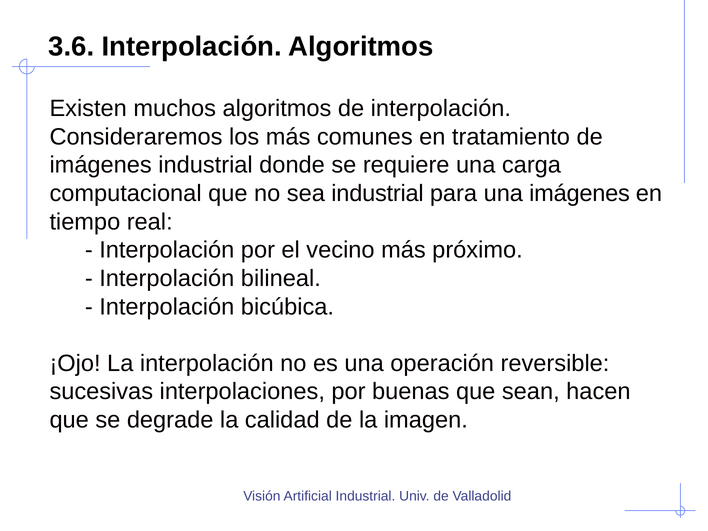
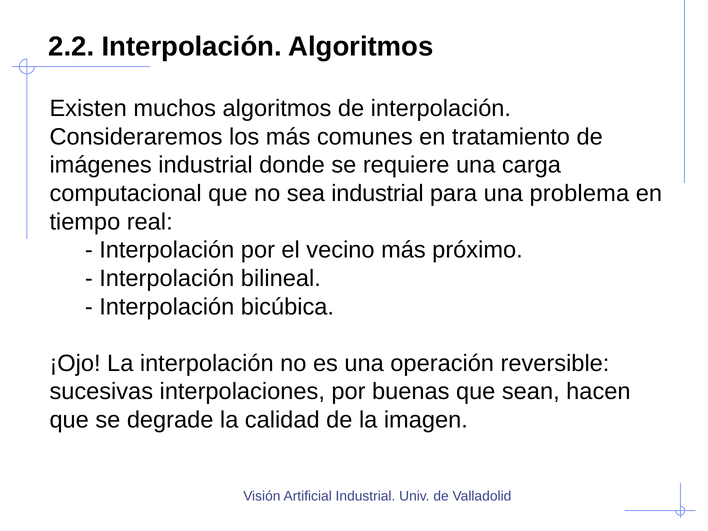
3.6: 3.6 -> 2.2 (71, 47)
una imágenes: imágenes -> problema (579, 193)
